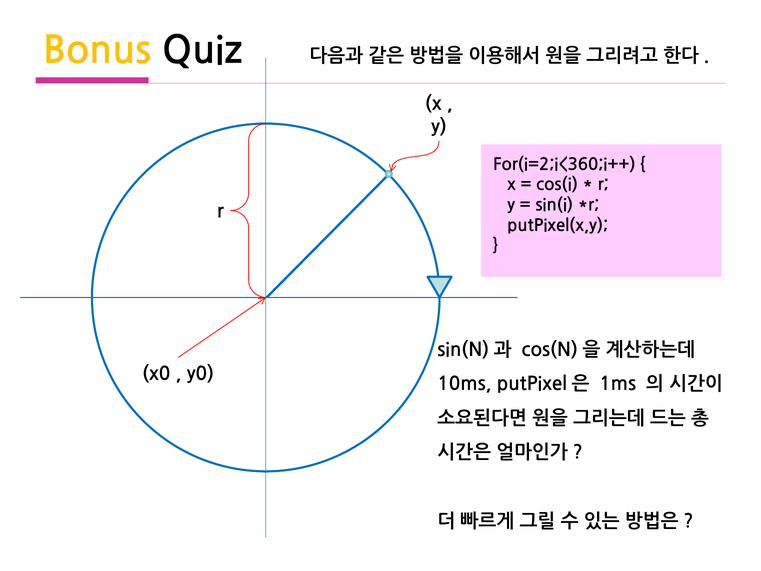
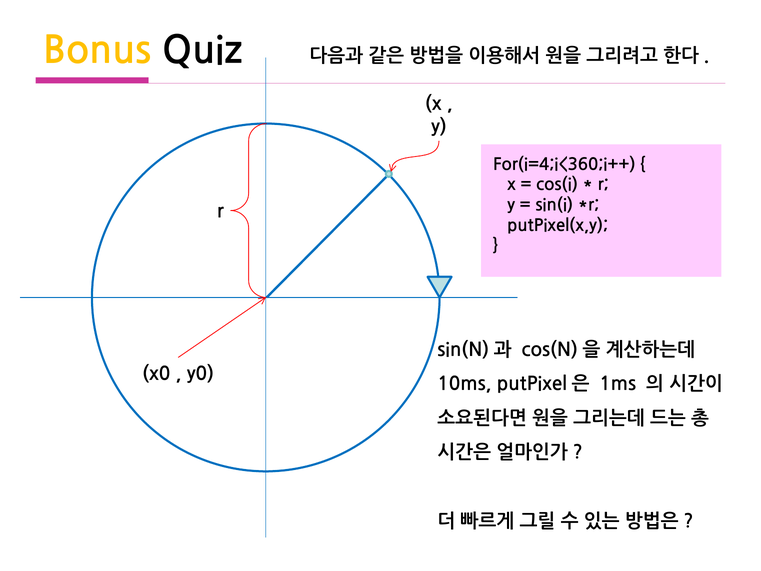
For(i=2;i<360;i++: For(i=2;i<360;i++ -> For(i=4;i<360;i++ (564, 165)
